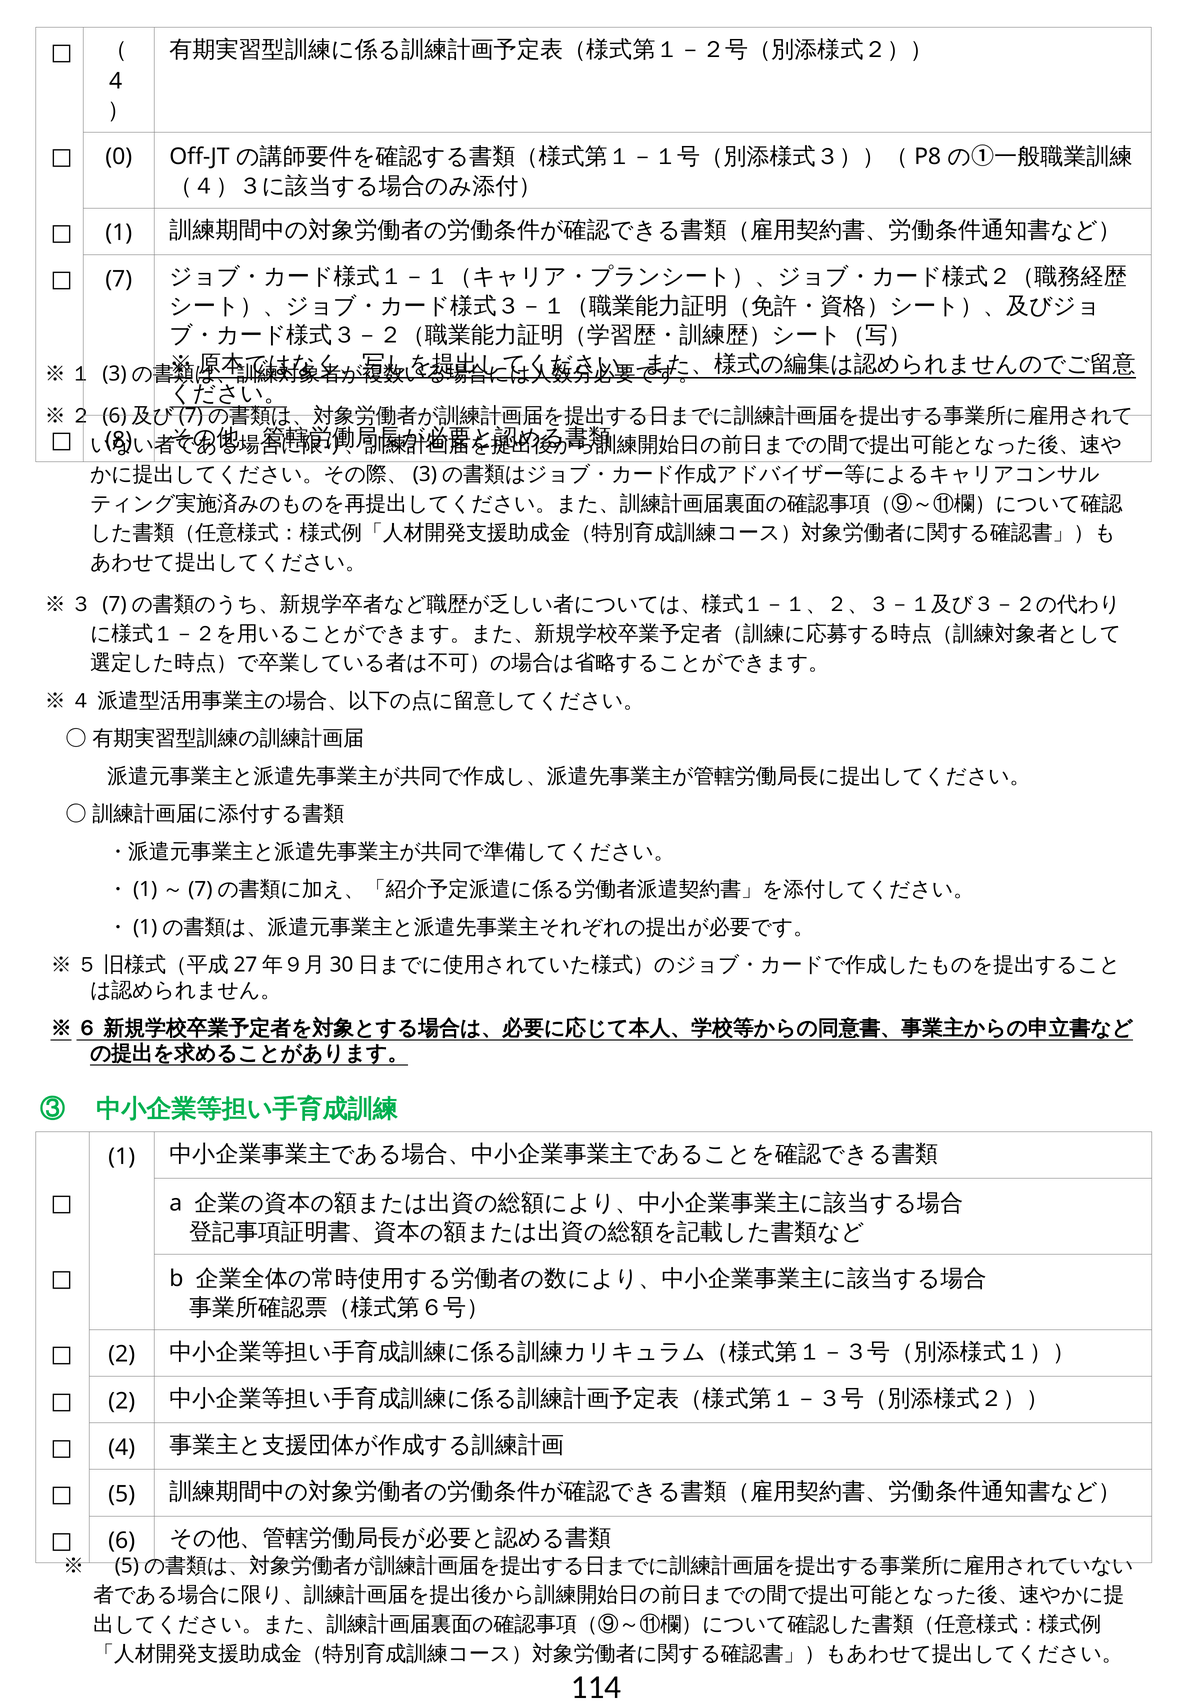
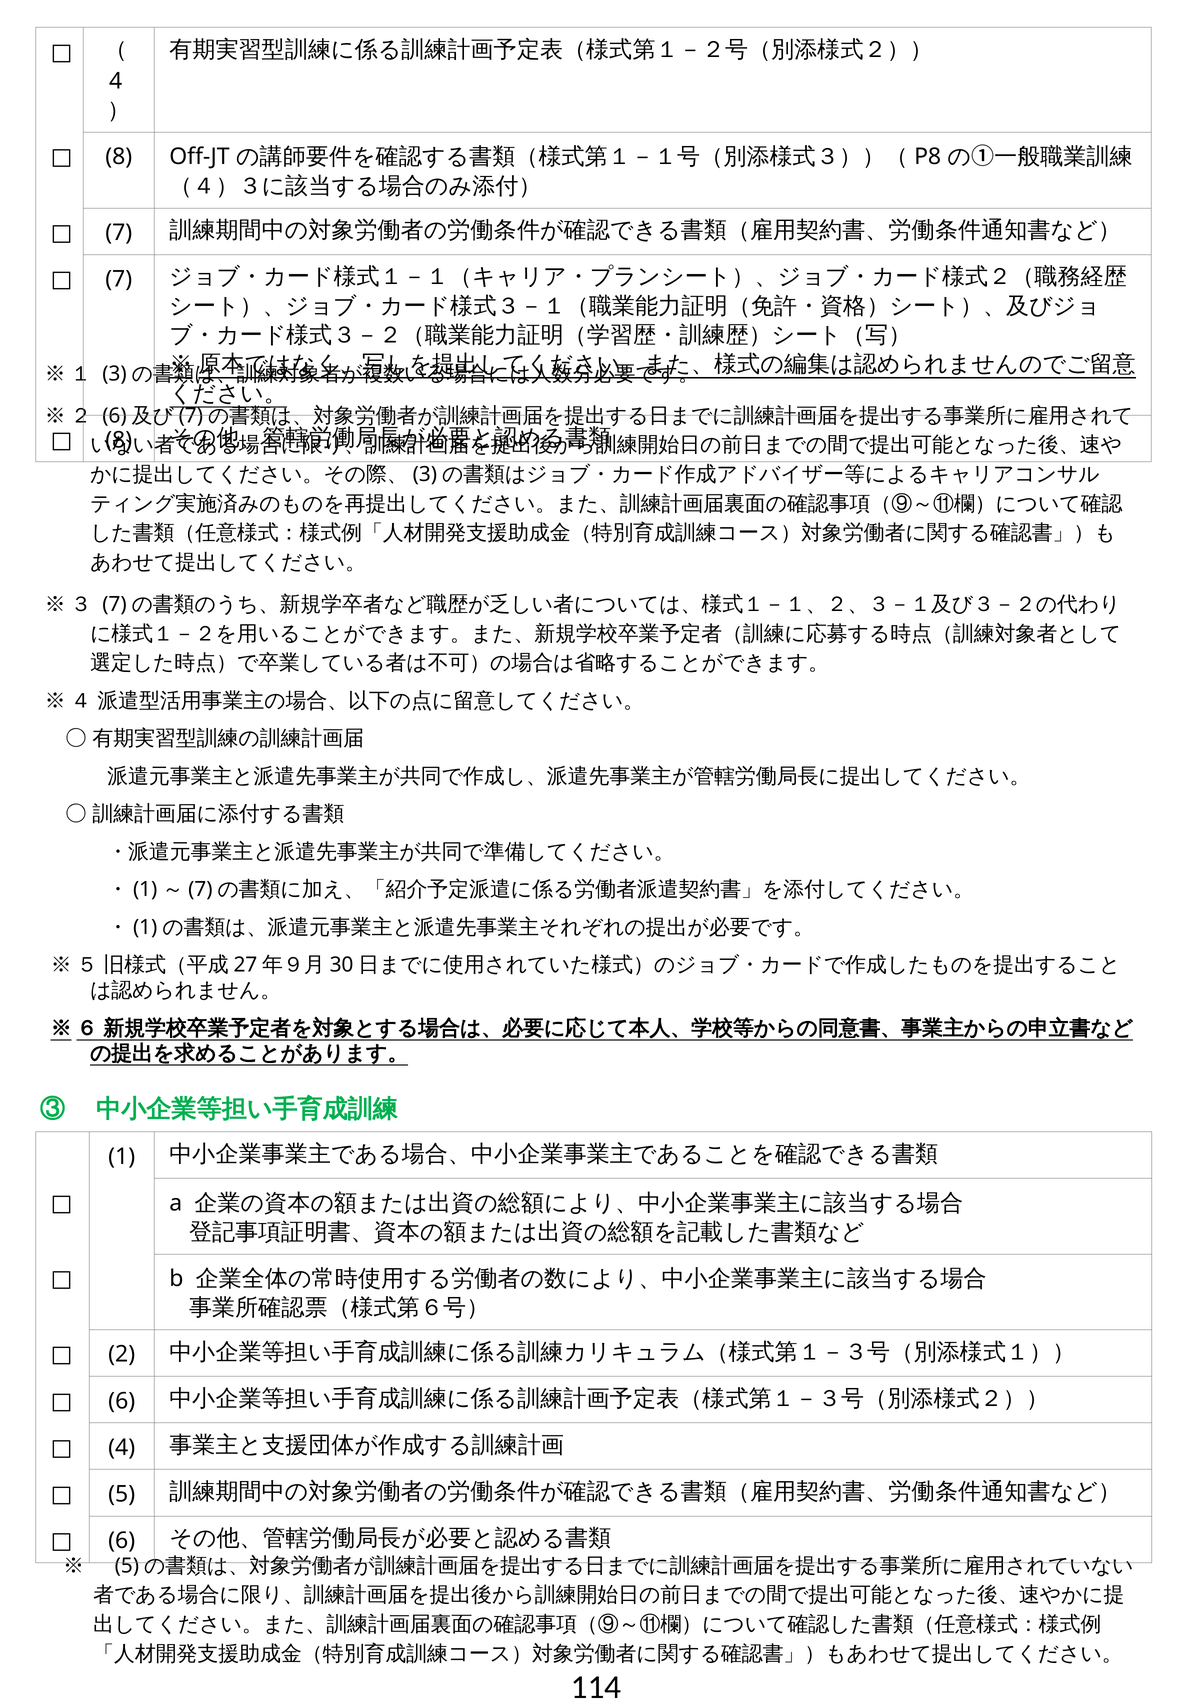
0: 0 -> 8 (119, 157)
1: 1 -> 7 (119, 232)
2: 2 -> 6 (122, 1400)
